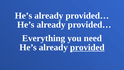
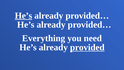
He’s underline: none -> present (24, 16)
